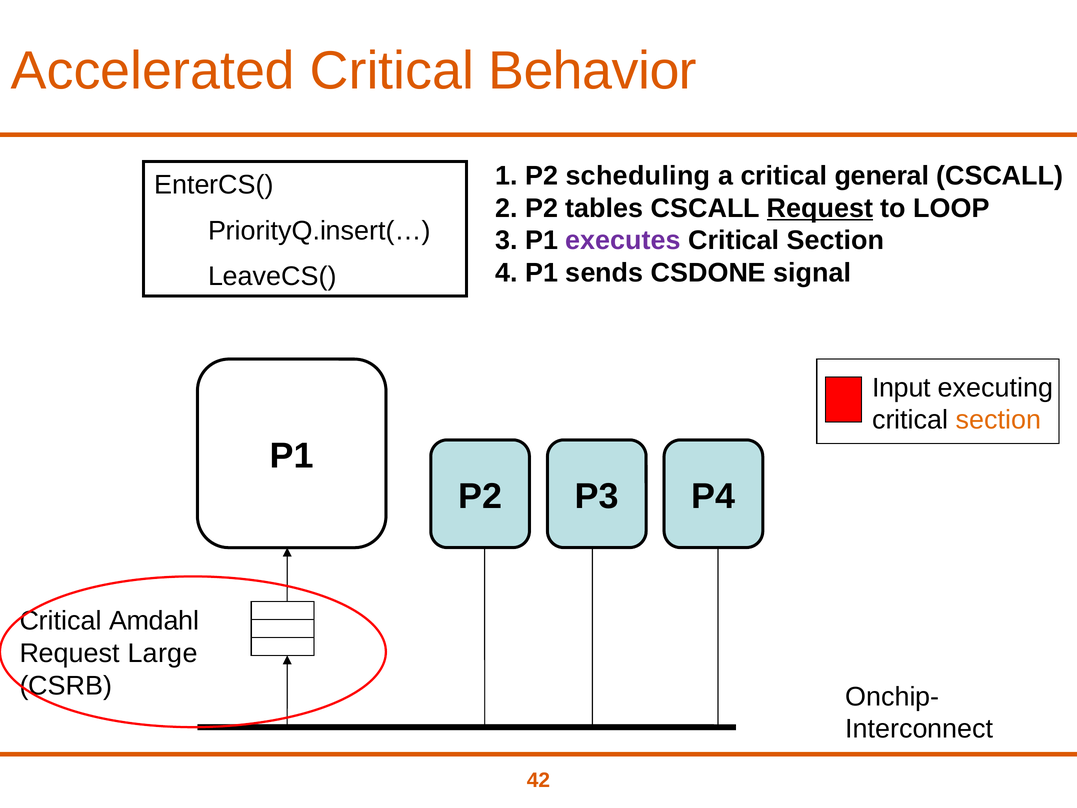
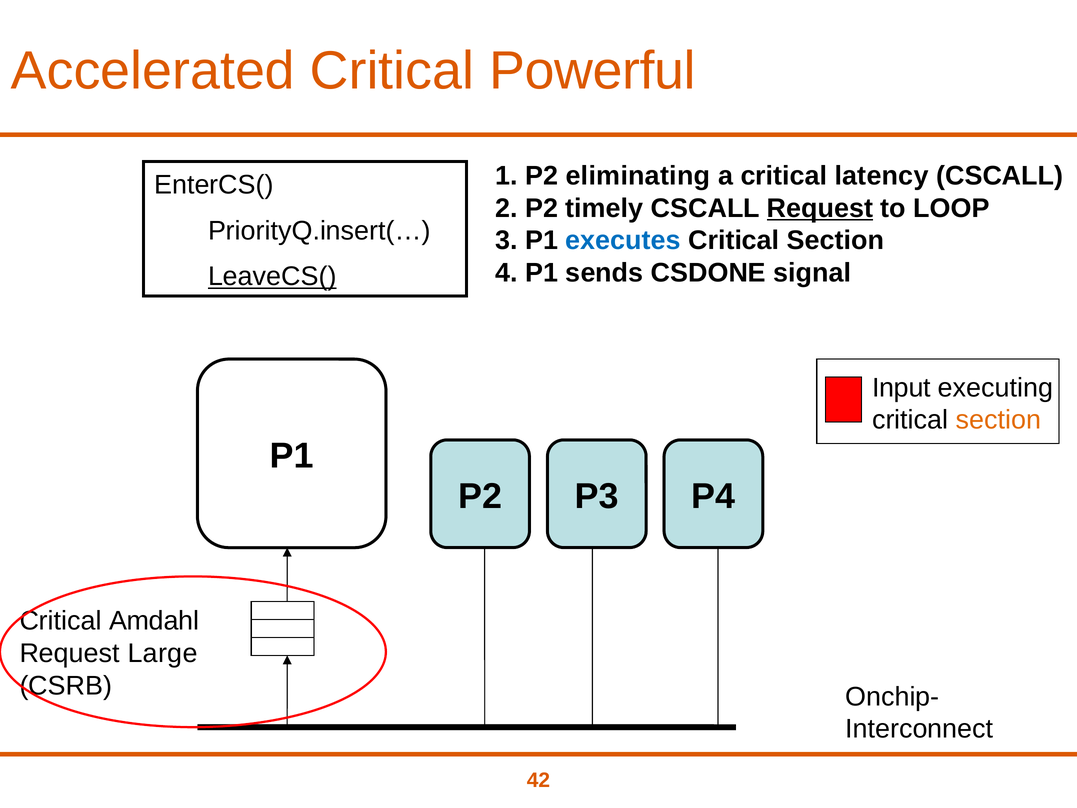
Behavior: Behavior -> Powerful (592, 71)
scheduling: scheduling -> eliminating (638, 176)
general: general -> latency (882, 176)
tables: tables -> timely (604, 208)
executes colour: purple -> blue (623, 240)
LeaveCS( underline: none -> present (272, 276)
